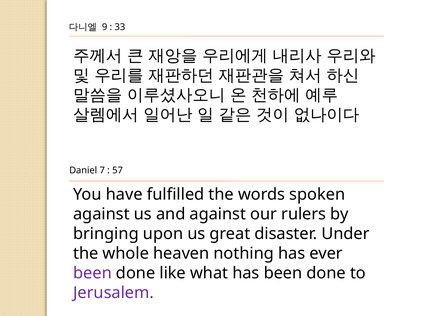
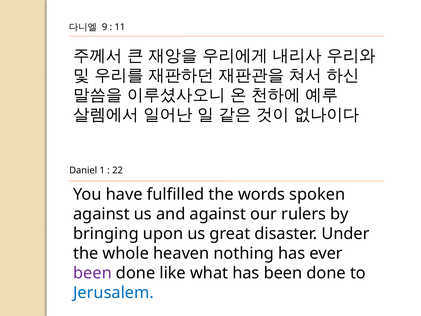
33: 33 -> 11 (120, 27)
7: 7 -> 1 (102, 170)
57: 57 -> 22 (118, 170)
Jerusalem colour: purple -> blue (113, 292)
